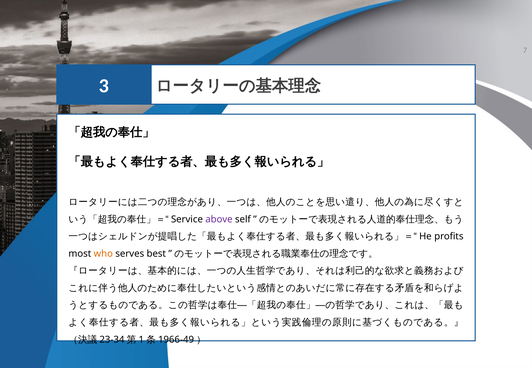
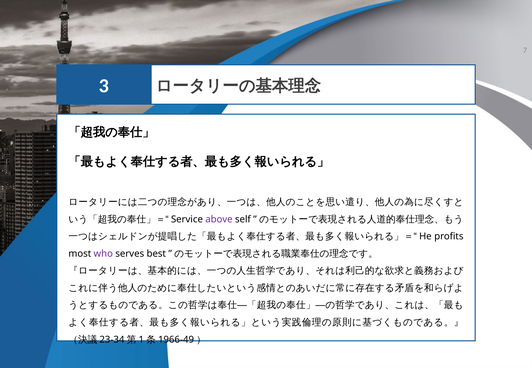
who colour: orange -> purple (103, 254)
